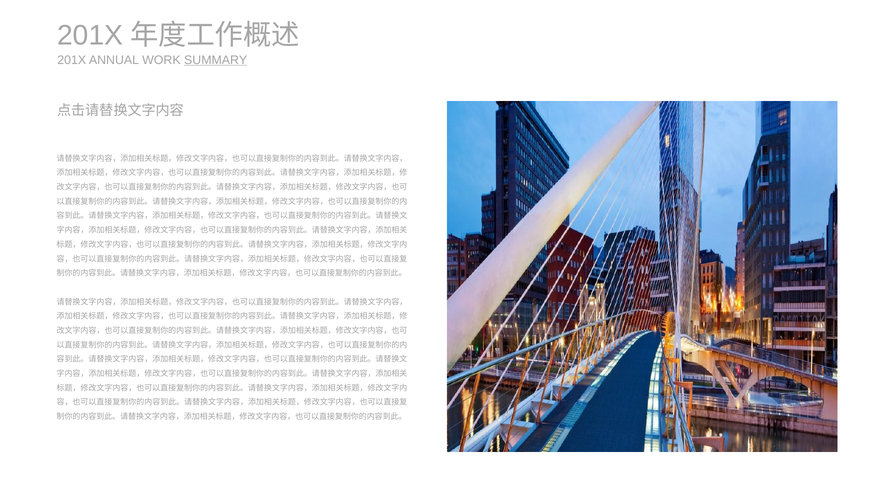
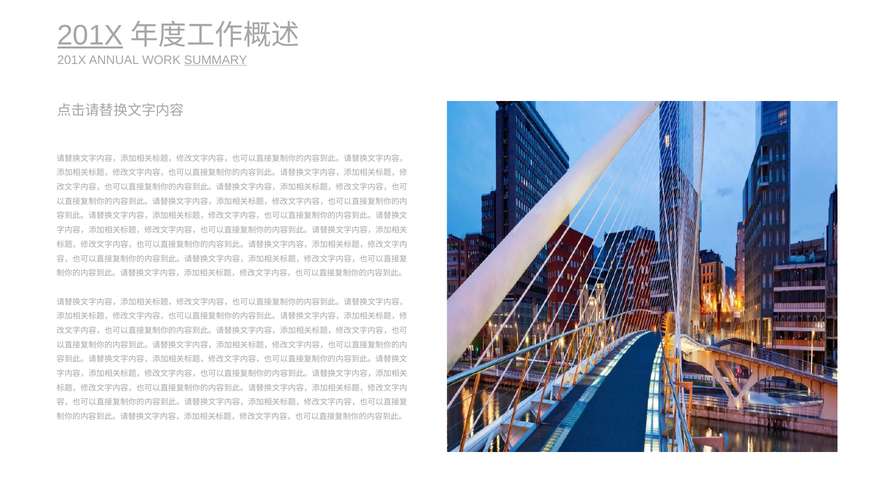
201X underline: none -> present (90, 35)
